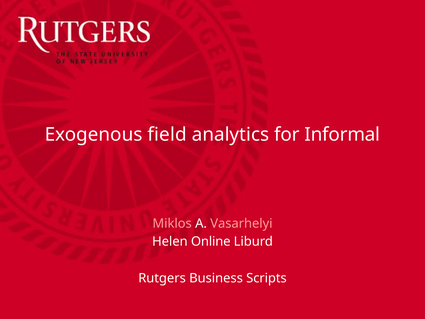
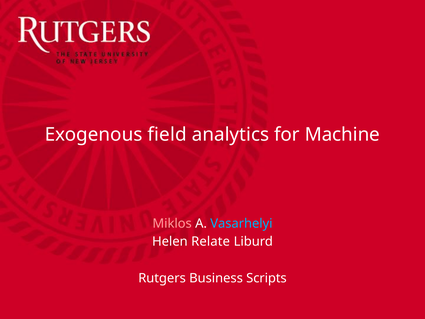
Informal: Informal -> Machine (342, 134)
Vasarhelyi colour: pink -> light blue (241, 223)
Online: Online -> Relate (211, 241)
